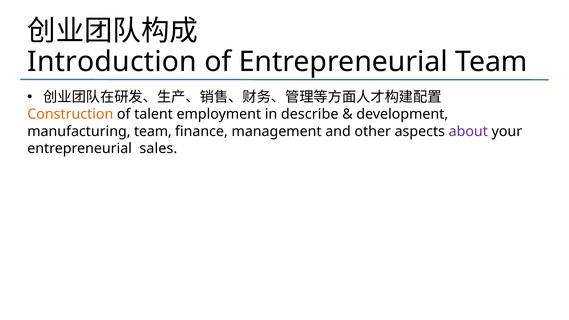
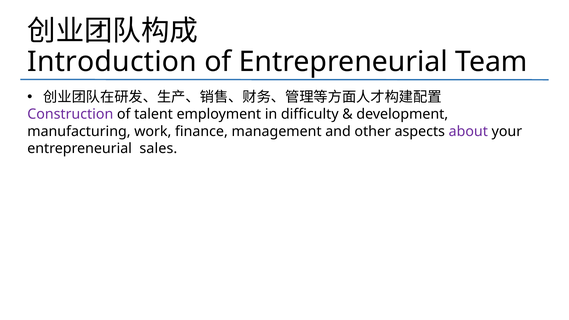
Construction colour: orange -> purple (70, 114)
describe: describe -> difficulty (310, 114)
manufacturing team: team -> work (153, 131)
